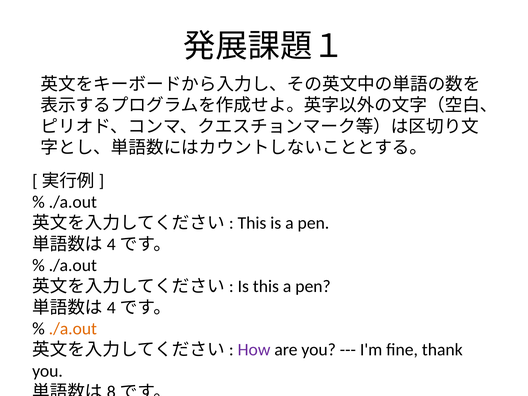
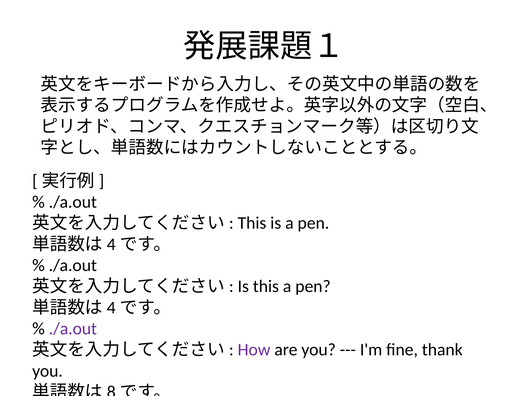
./a.out colour: orange -> purple (73, 329)
